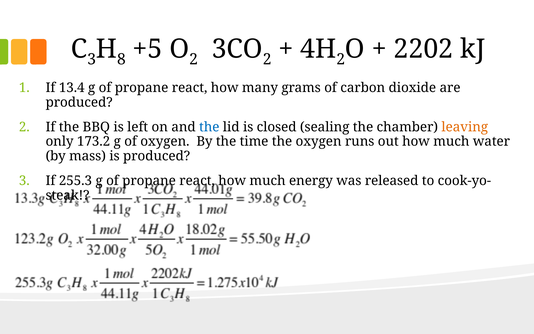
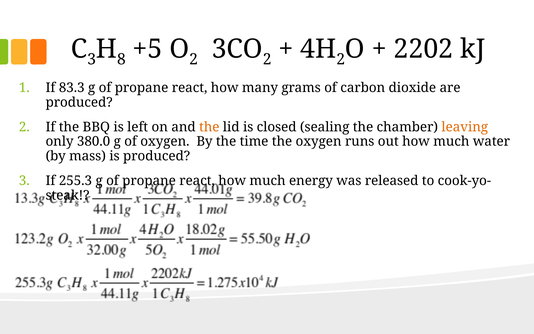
13.4: 13.4 -> 83.3 (72, 88)
the colour: blue -> orange (209, 127)
173.2: 173.2 -> 380.0 (94, 141)
